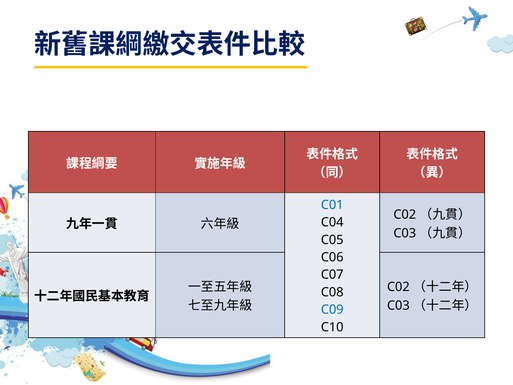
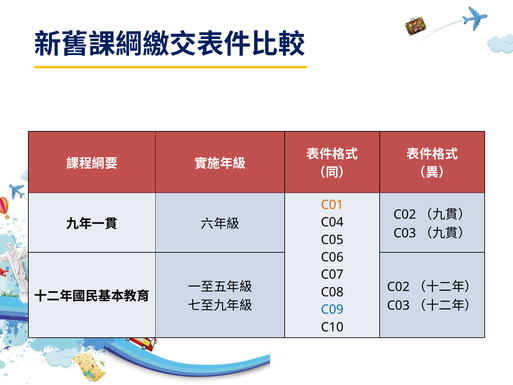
C01 colour: blue -> orange (332, 205)
